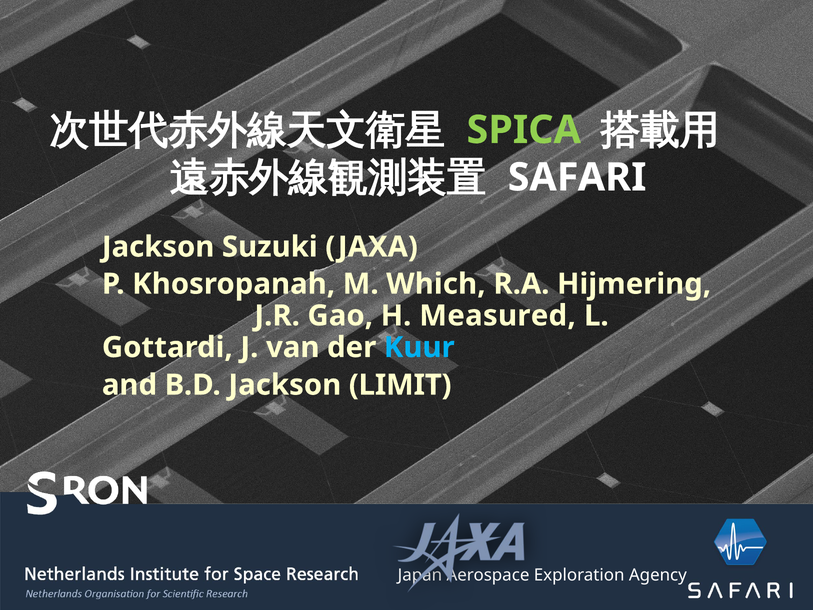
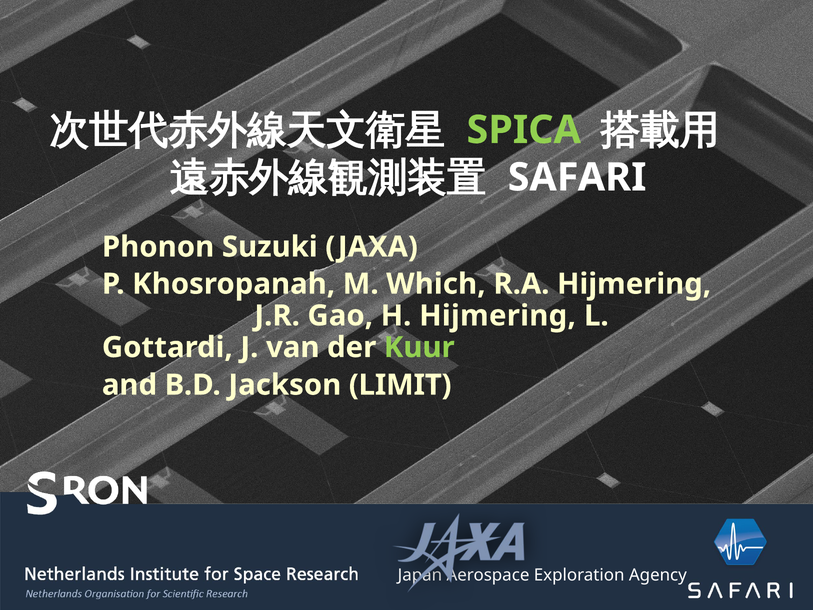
Jackson: Jackson -> Phonon (158, 247)
H Measured: Measured -> Hijmering (498, 316)
Kuur colour: light blue -> light green (419, 347)
